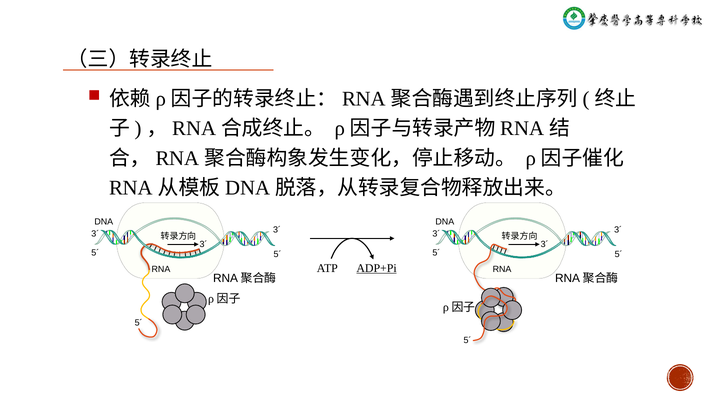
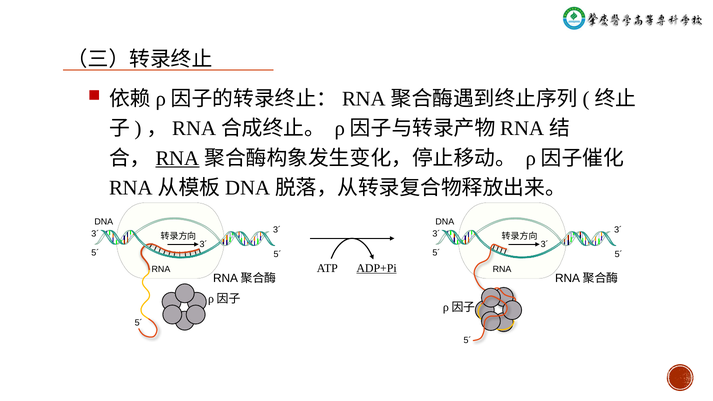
RNA underline: none -> present (178, 158)
